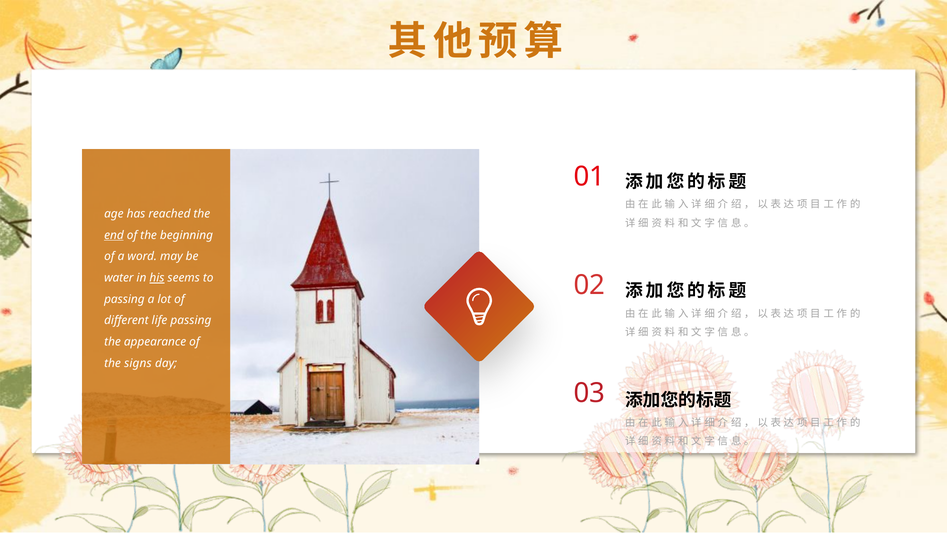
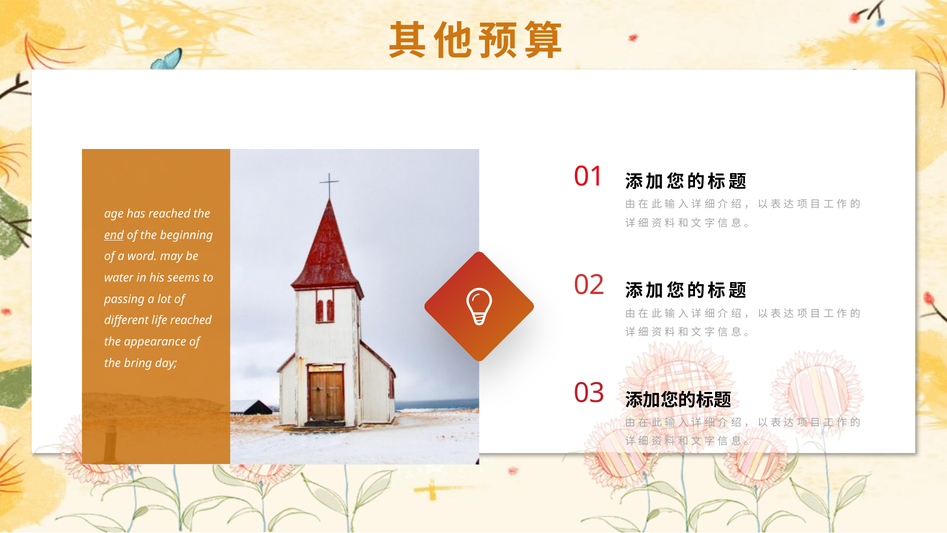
his underline: present -> none (157, 278)
life passing: passing -> reached (191, 320)
signs: signs -> bring (138, 363)
